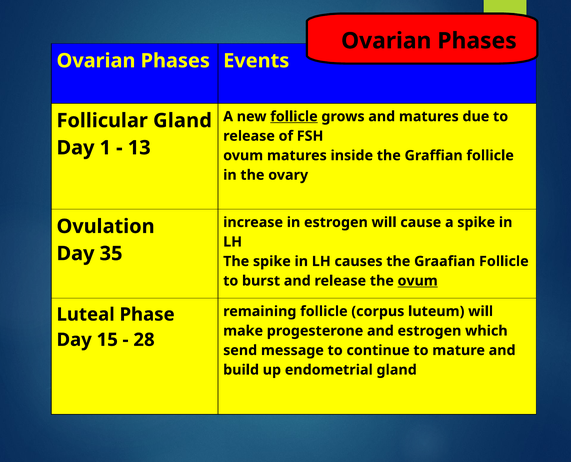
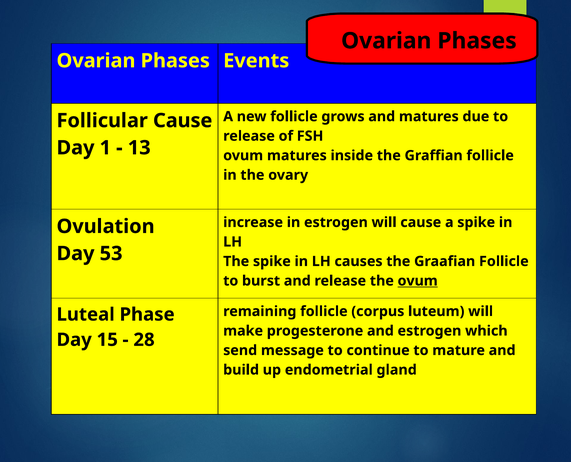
follicle underline: present -> none (294, 117)
Follicular Gland: Gland -> Cause (183, 121)
35: 35 -> 53 (111, 254)
